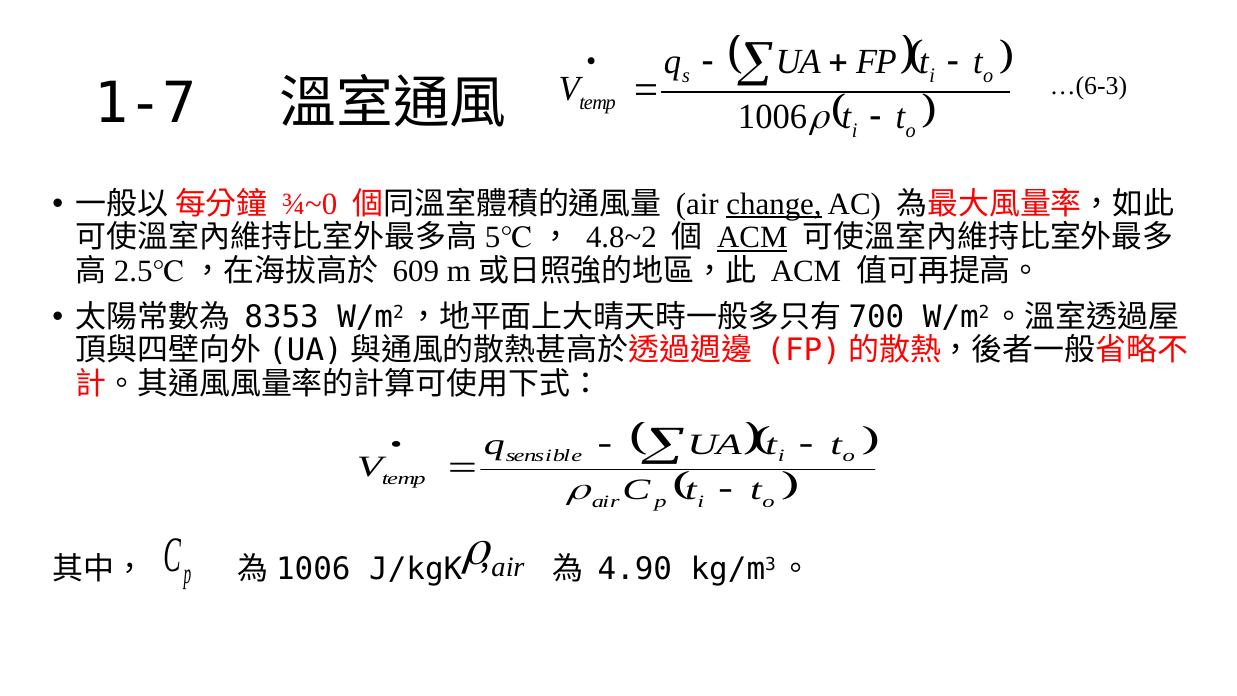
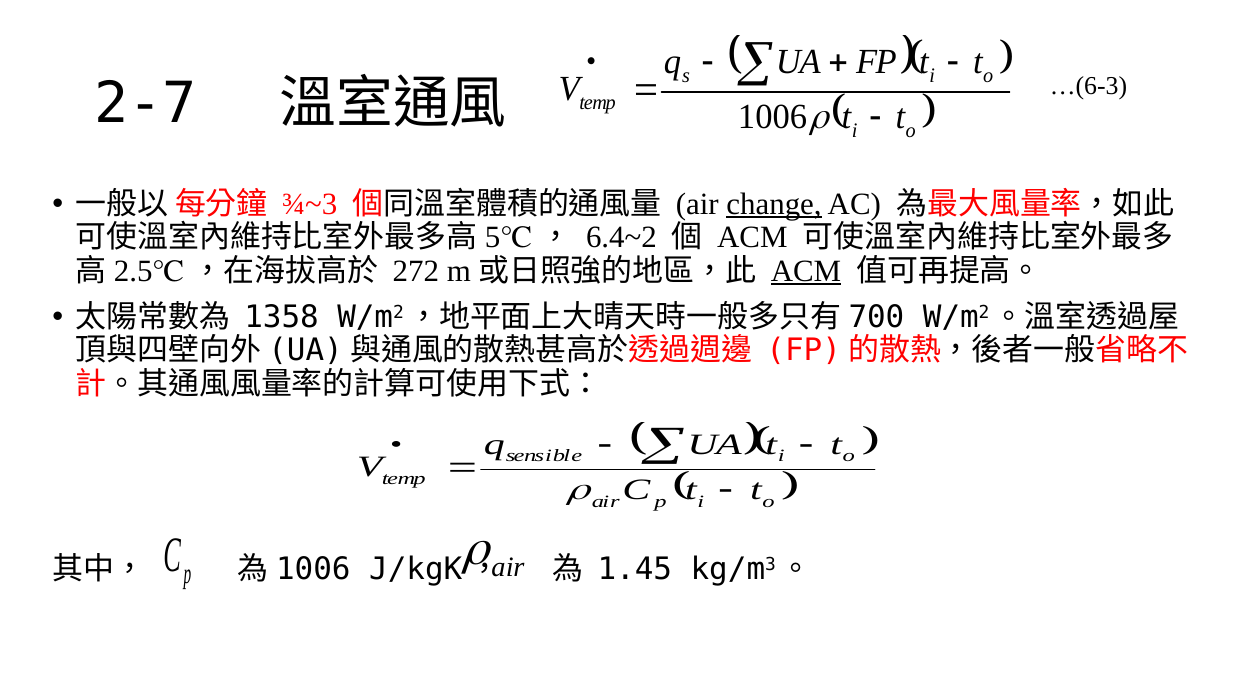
1-7: 1-7 -> 2-7 (145, 104)
¾~0: ¾~0 -> ¾~3 (310, 204)
4.8~2: 4.8~2 -> 6.4~2 (621, 237)
ACM underline: present -> none (752, 237)
609: 609 -> 272 (416, 271)
ACM underline: none -> present (806, 271)
8353: 8353 -> 1358 (282, 317)
4.90: 4.90 -> 1.45 (635, 569)
